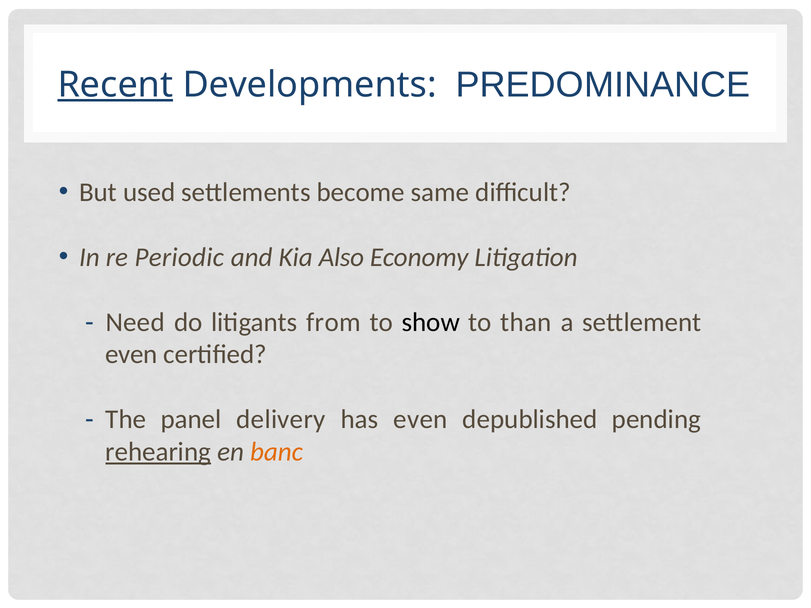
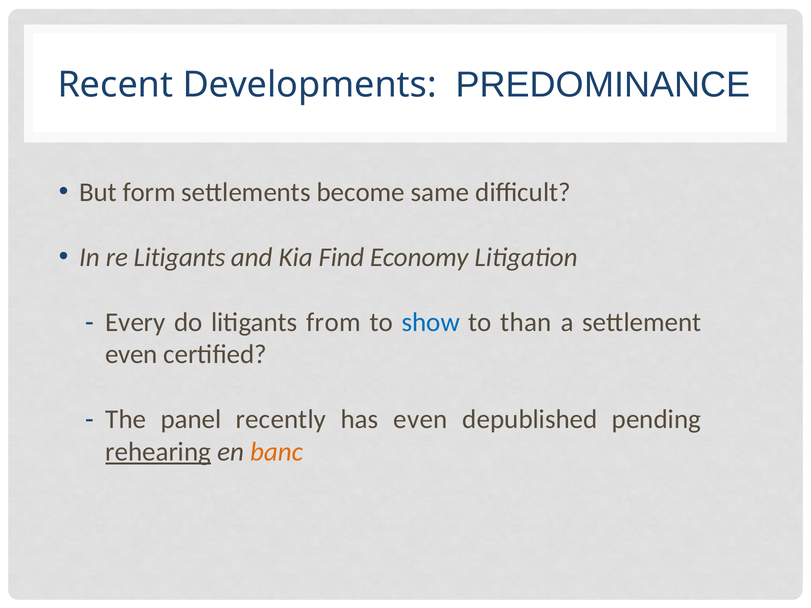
Recent underline: present -> none (115, 85)
used: used -> form (149, 192)
re Periodic: Periodic -> Litigants (180, 257)
Also: Also -> Find (341, 257)
Need: Need -> Every (135, 322)
show colour: black -> blue (431, 322)
delivery: delivery -> recently (281, 420)
